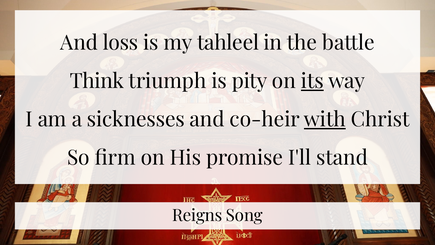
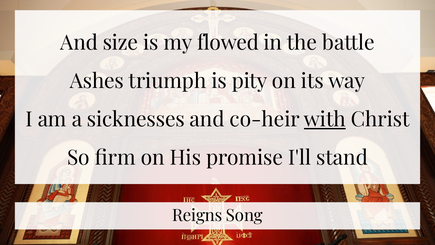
loss: loss -> size (120, 43)
tahleel: tahleel -> flowed (228, 43)
Think: Think -> Ashes (97, 81)
its underline: present -> none (312, 81)
